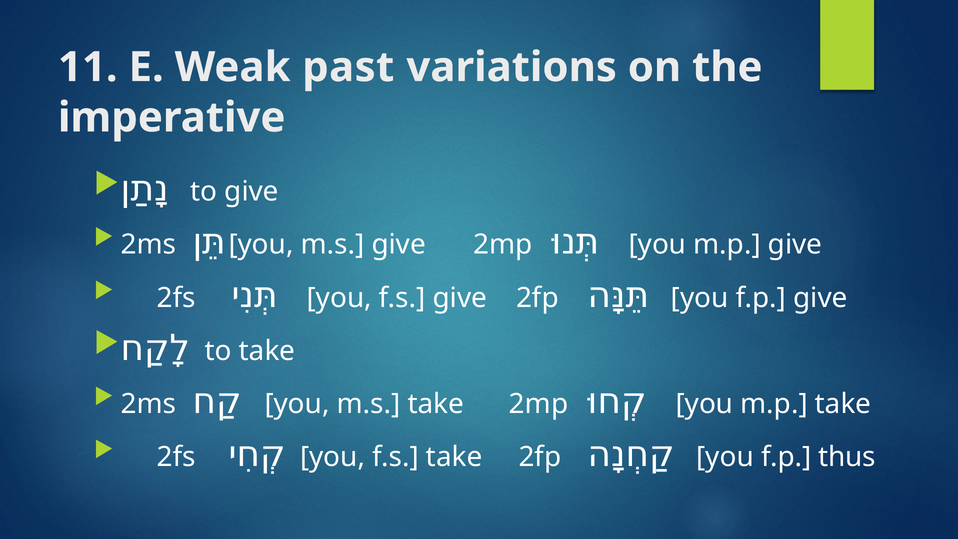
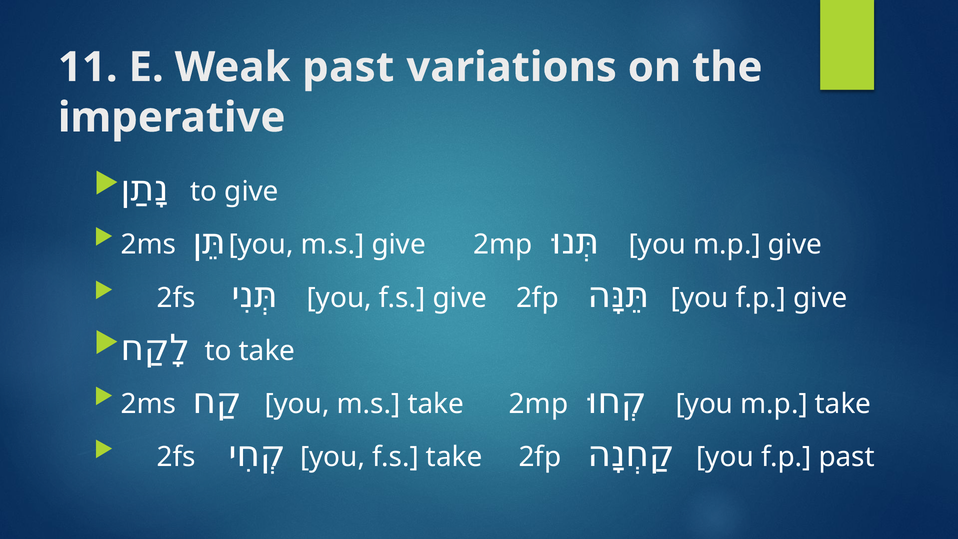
f.p thus: thus -> past (847, 457)
